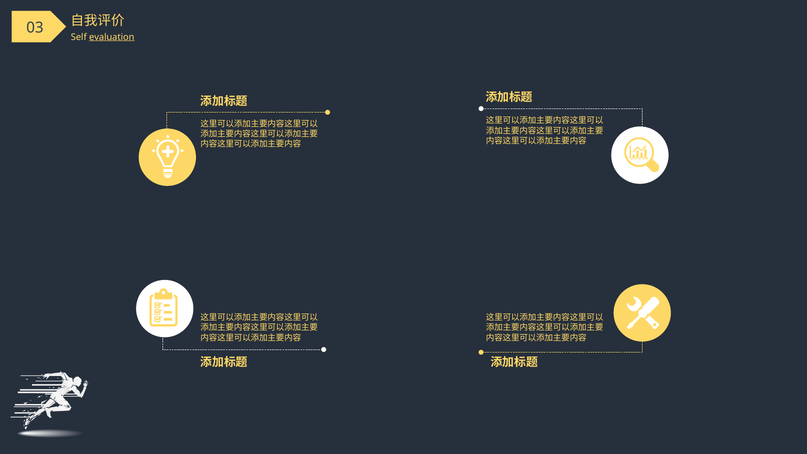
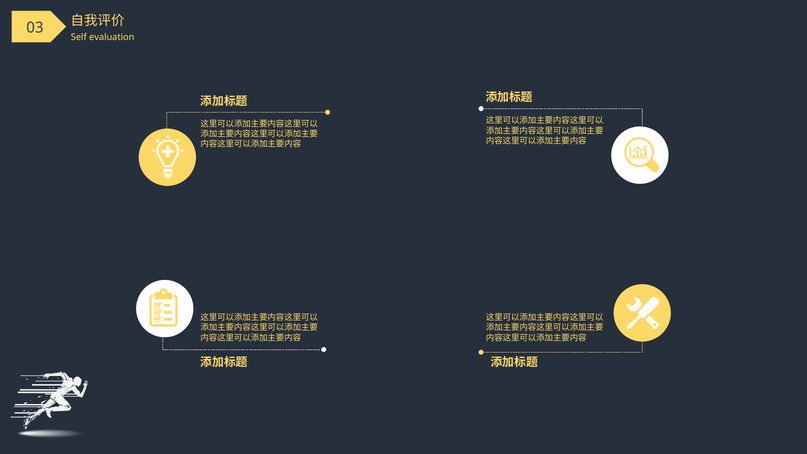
evaluation underline: present -> none (112, 37)
